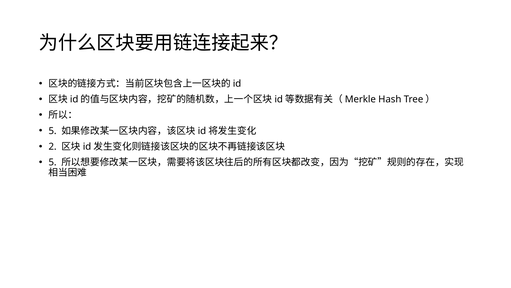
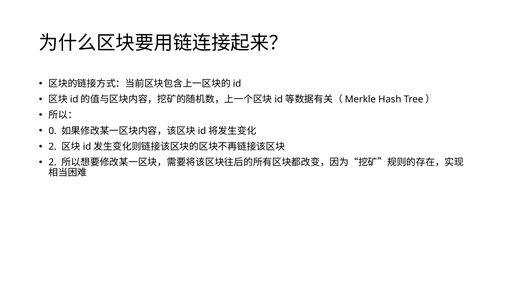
5: 5 -> 0 (53, 131)
5: 5 -> 2 (53, 162)
